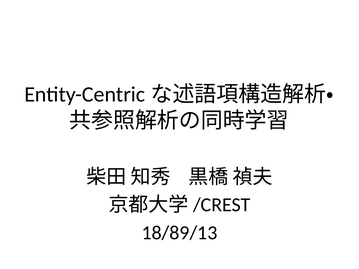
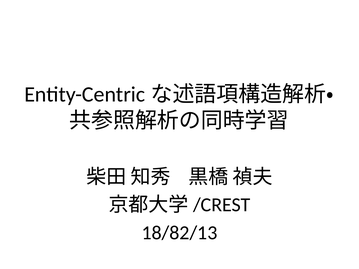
18/89/13: 18/89/13 -> 18/82/13 (179, 233)
